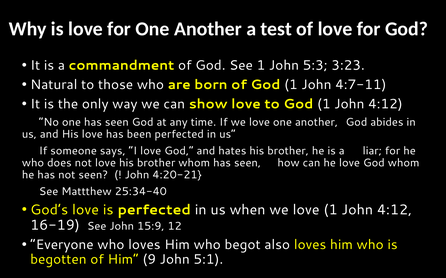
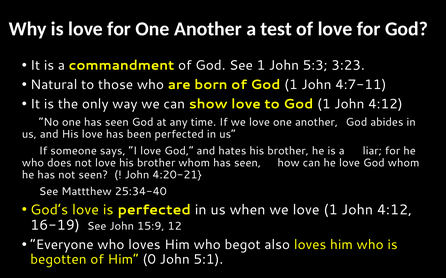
9: 9 -> 0 (149, 260)
